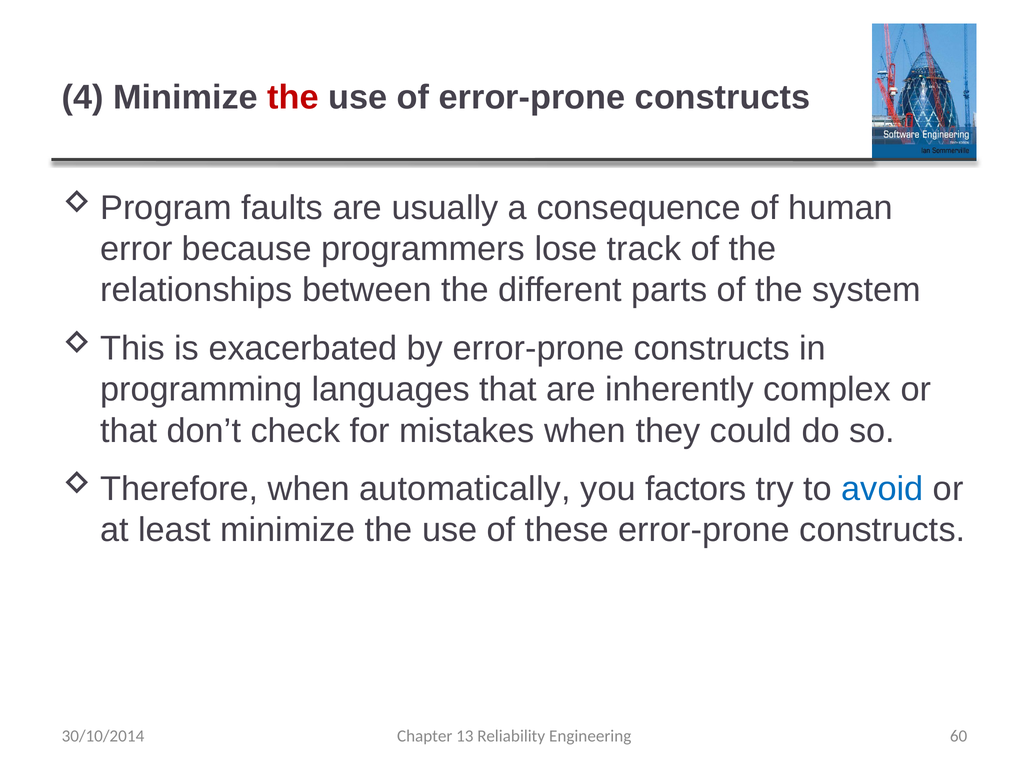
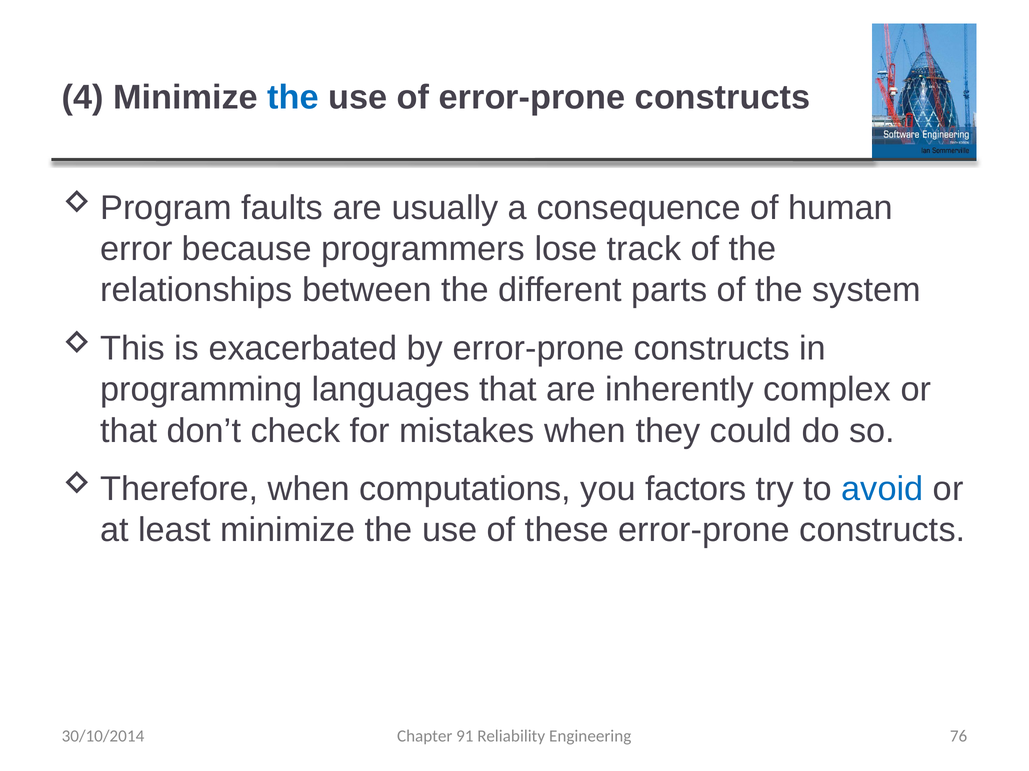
the colour: red -> blue (293, 98)
automatically: automatically -> computations (465, 489)
13: 13 -> 91 (465, 737)
60: 60 -> 76 (959, 737)
